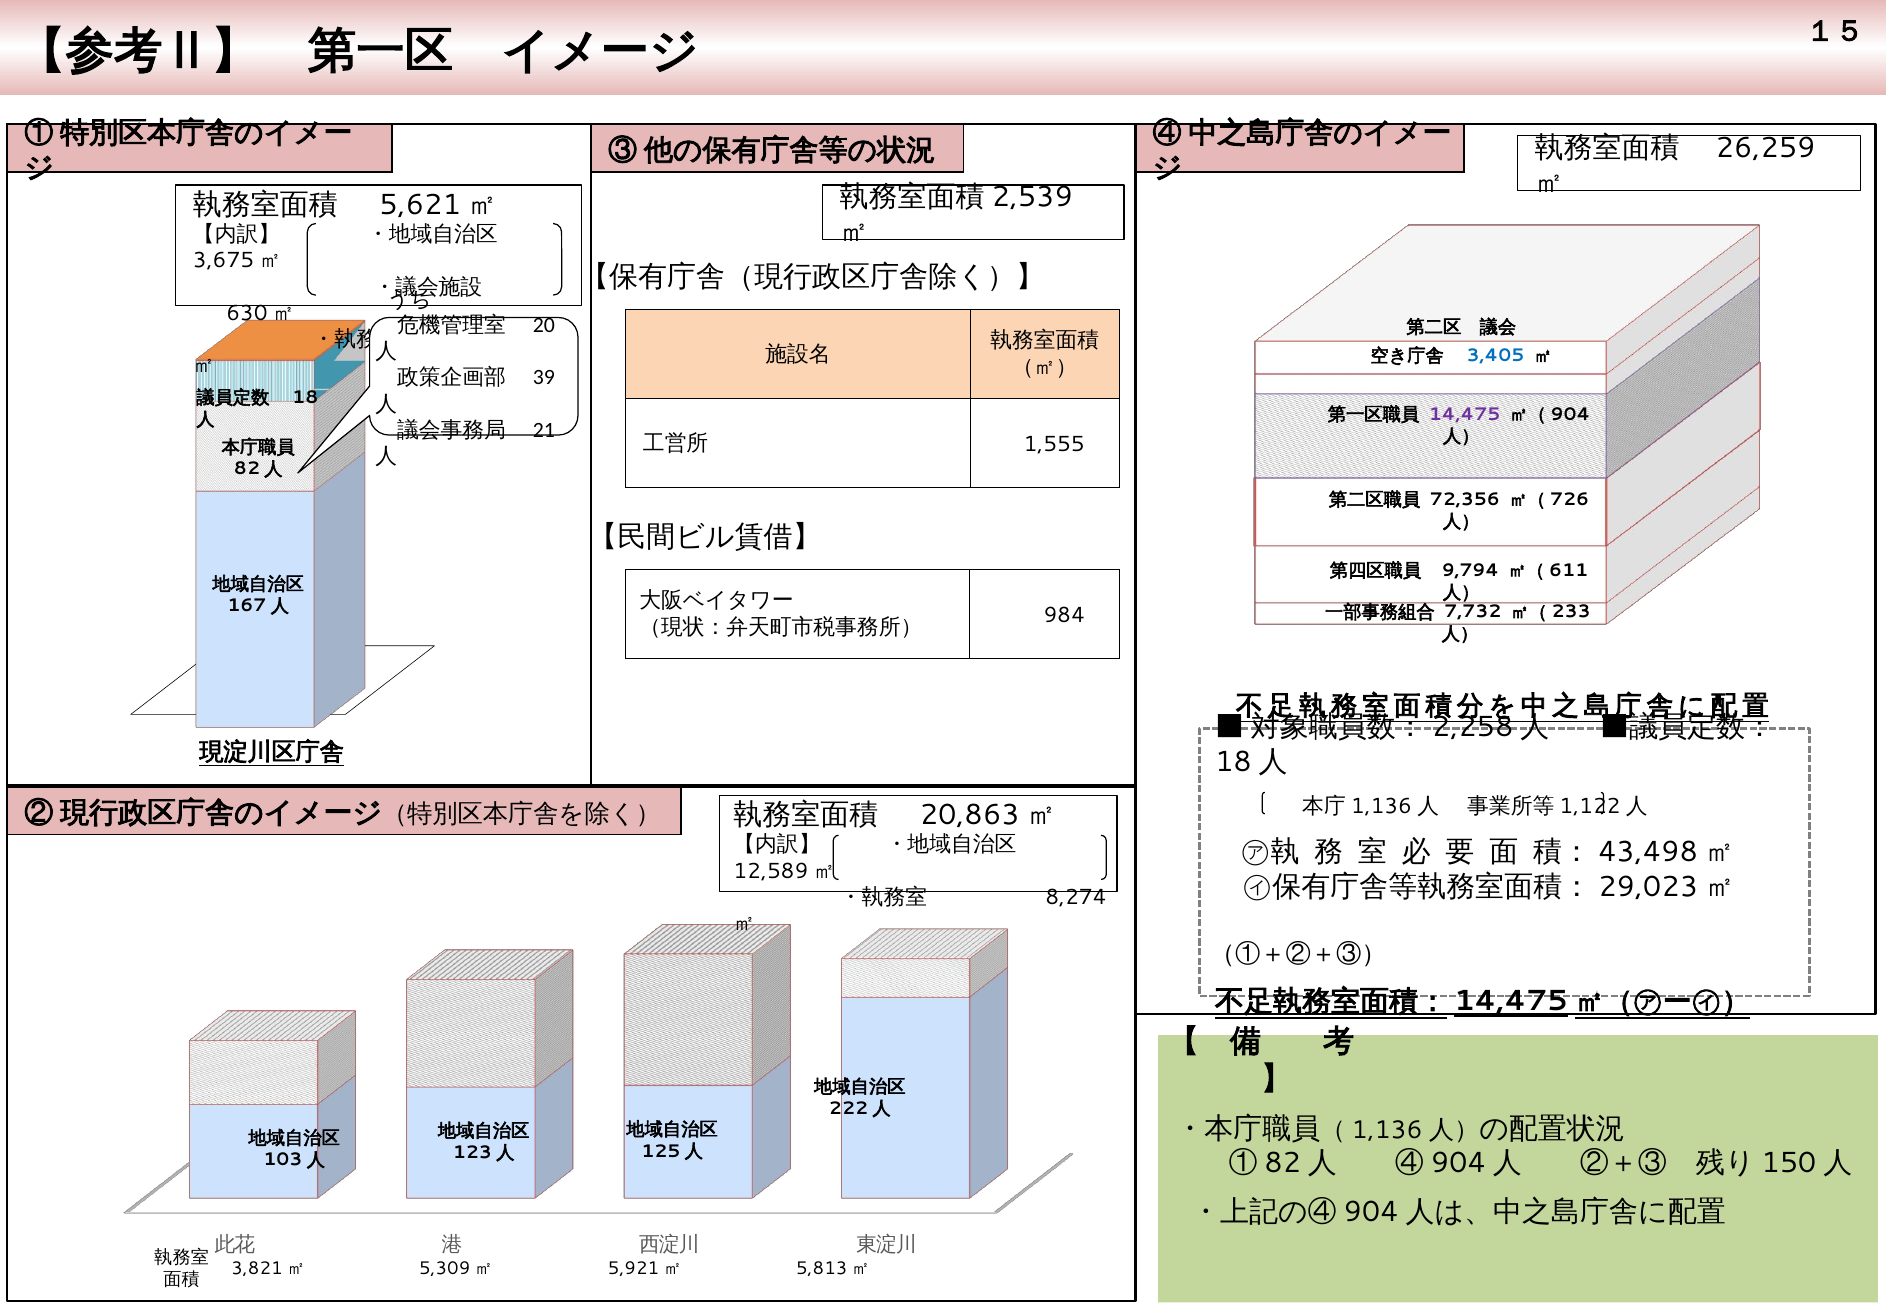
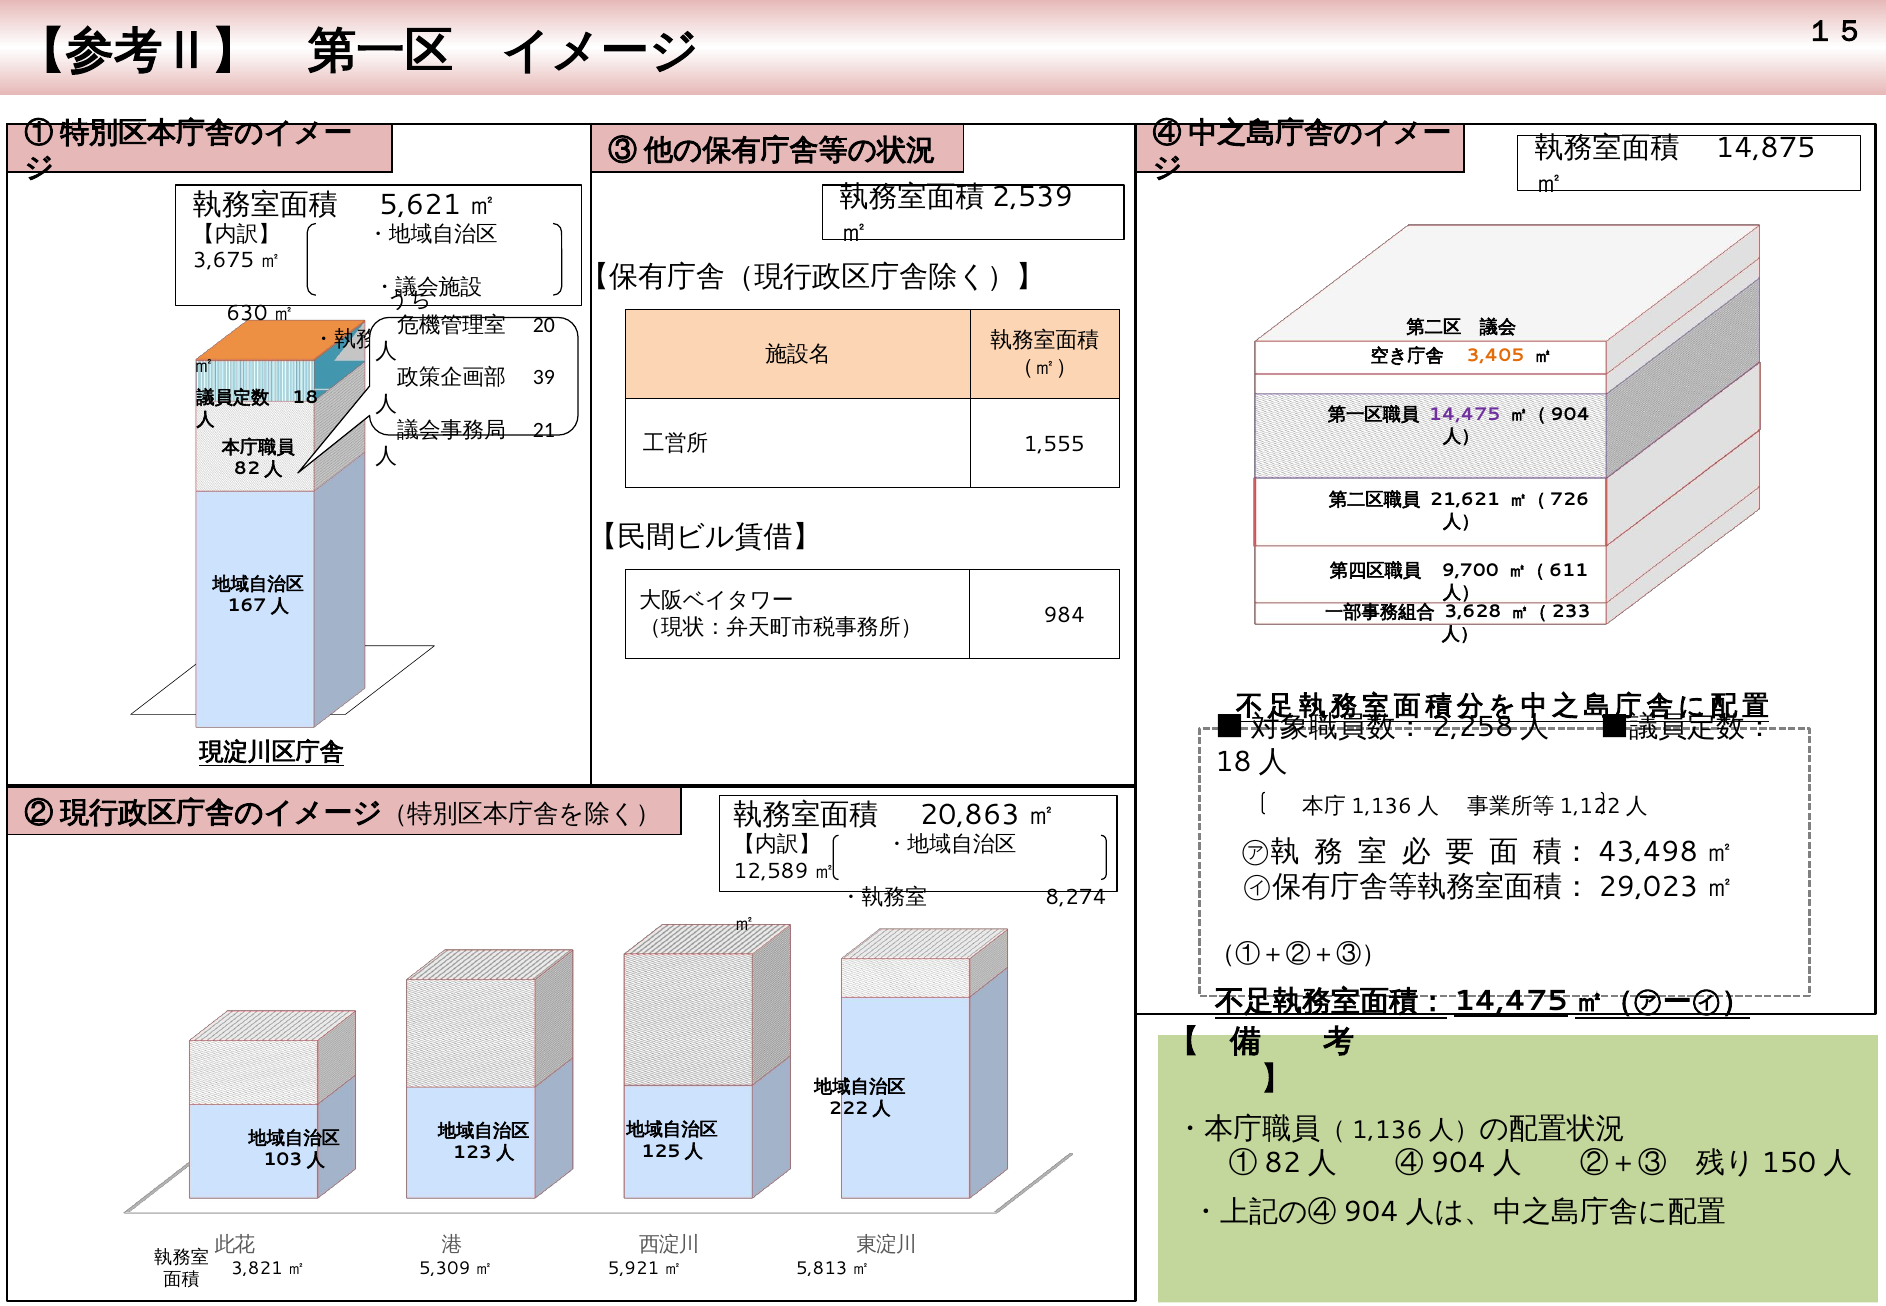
26,259: 26,259 -> 14,875 (1766, 148)
3,405 colour: blue -> orange (1495, 356)
72,356: 72,356 -> 21,621 (1465, 499)
9,794: 9,794 -> 9,700 (1470, 570)
7,732: 7,732 -> 3,628 (1473, 612)
